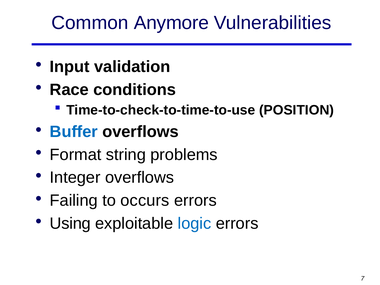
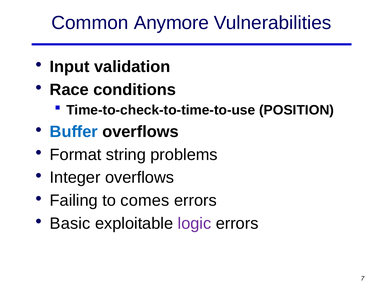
occurs: occurs -> comes (145, 200)
Using: Using -> Basic (70, 223)
logic colour: blue -> purple (194, 223)
